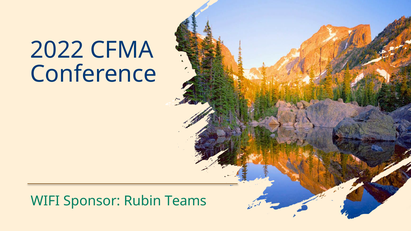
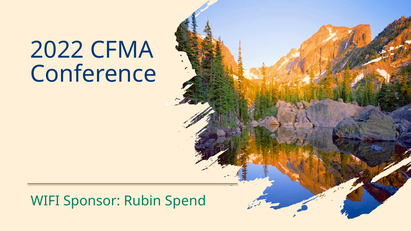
Teams: Teams -> Spend (185, 201)
